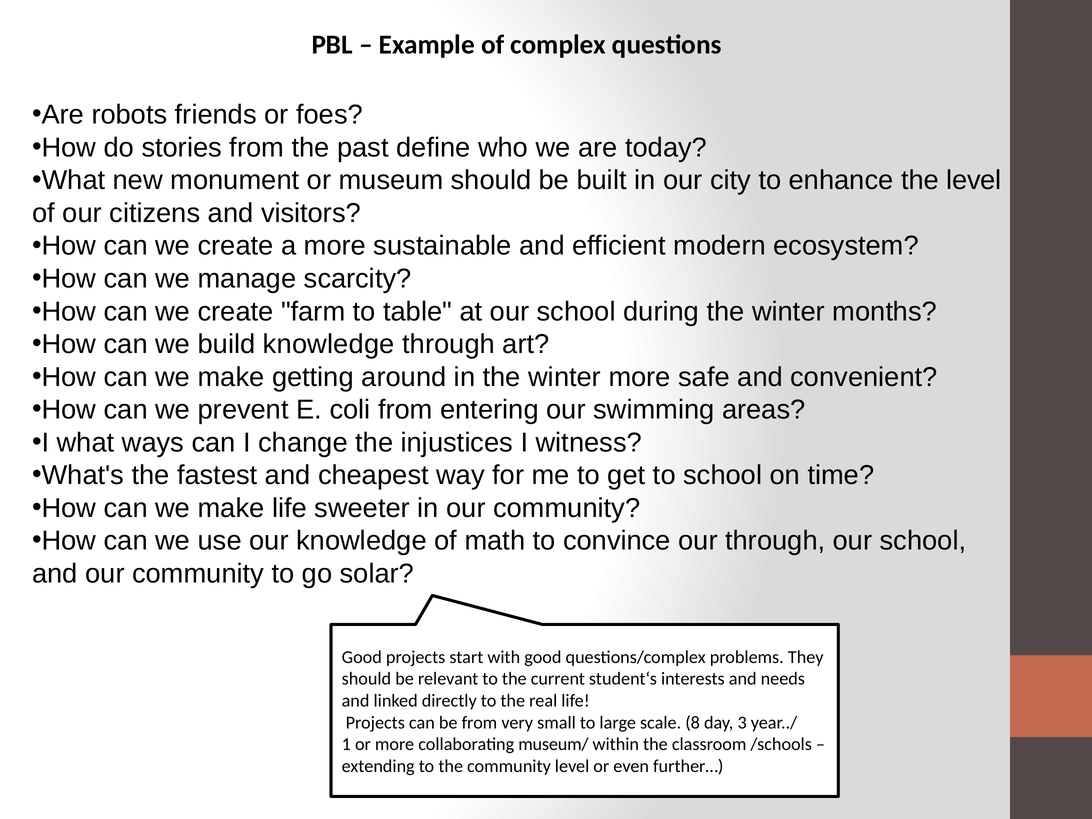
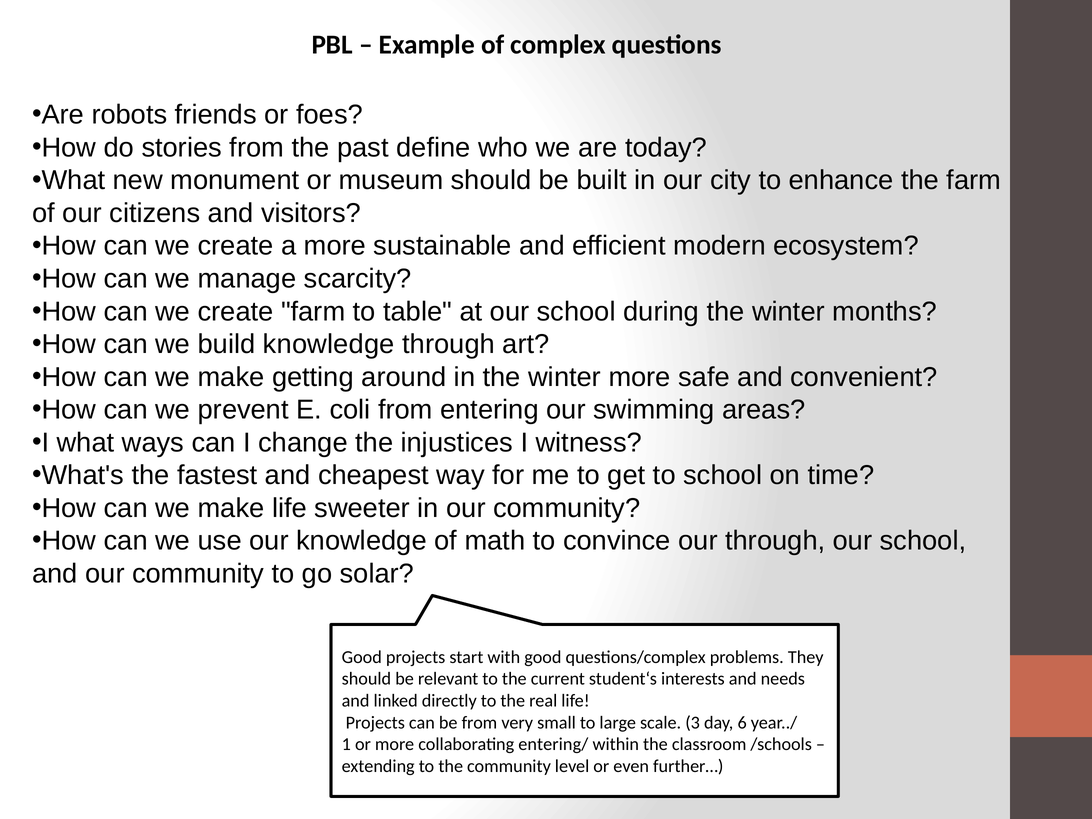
the level: level -> farm (974, 180)
8: 8 -> 3 (693, 723)
3: 3 -> 6 (742, 723)
museum/: museum/ -> entering/ (553, 744)
